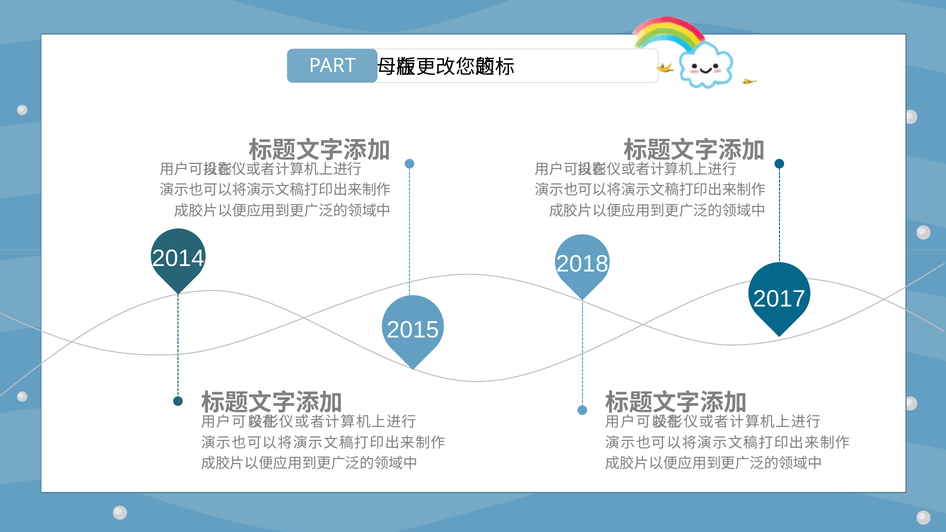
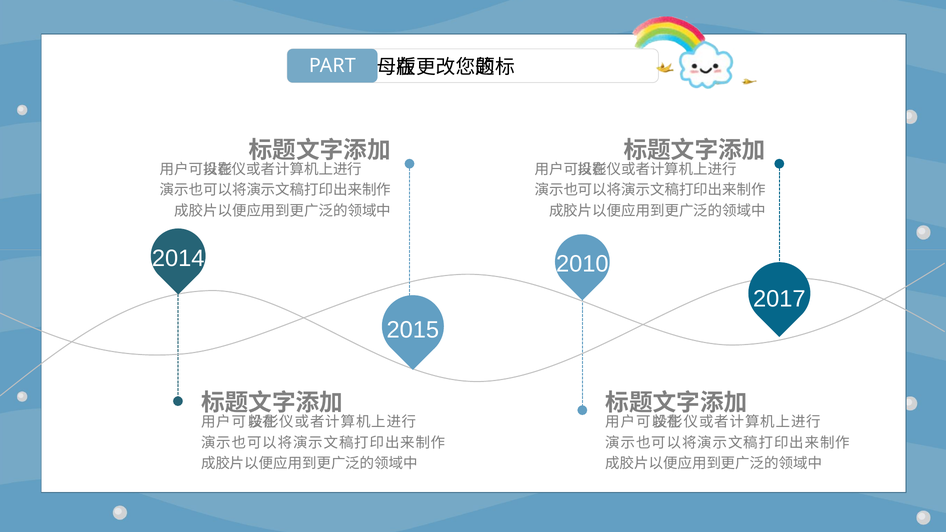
2018: 2018 -> 2010 (582, 264)
